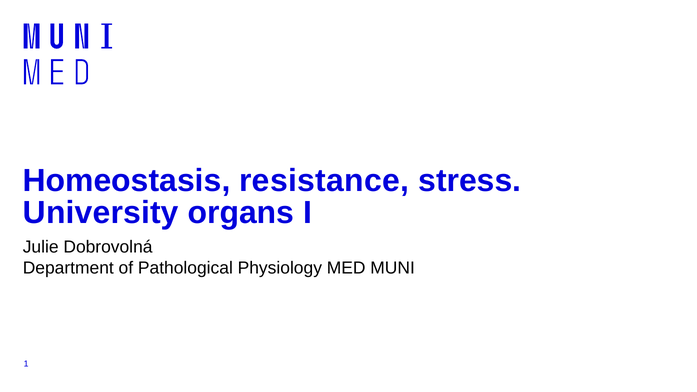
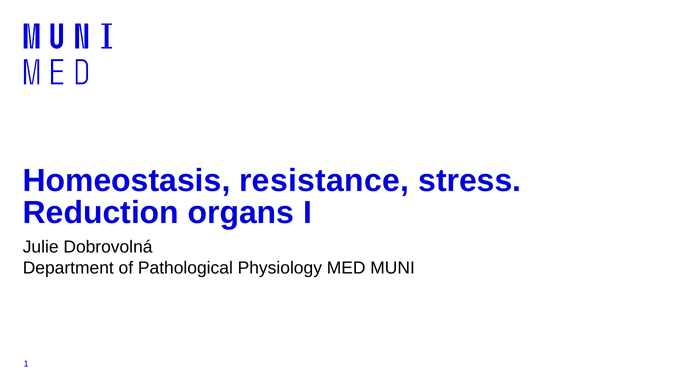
University: University -> Reduction (101, 213)
